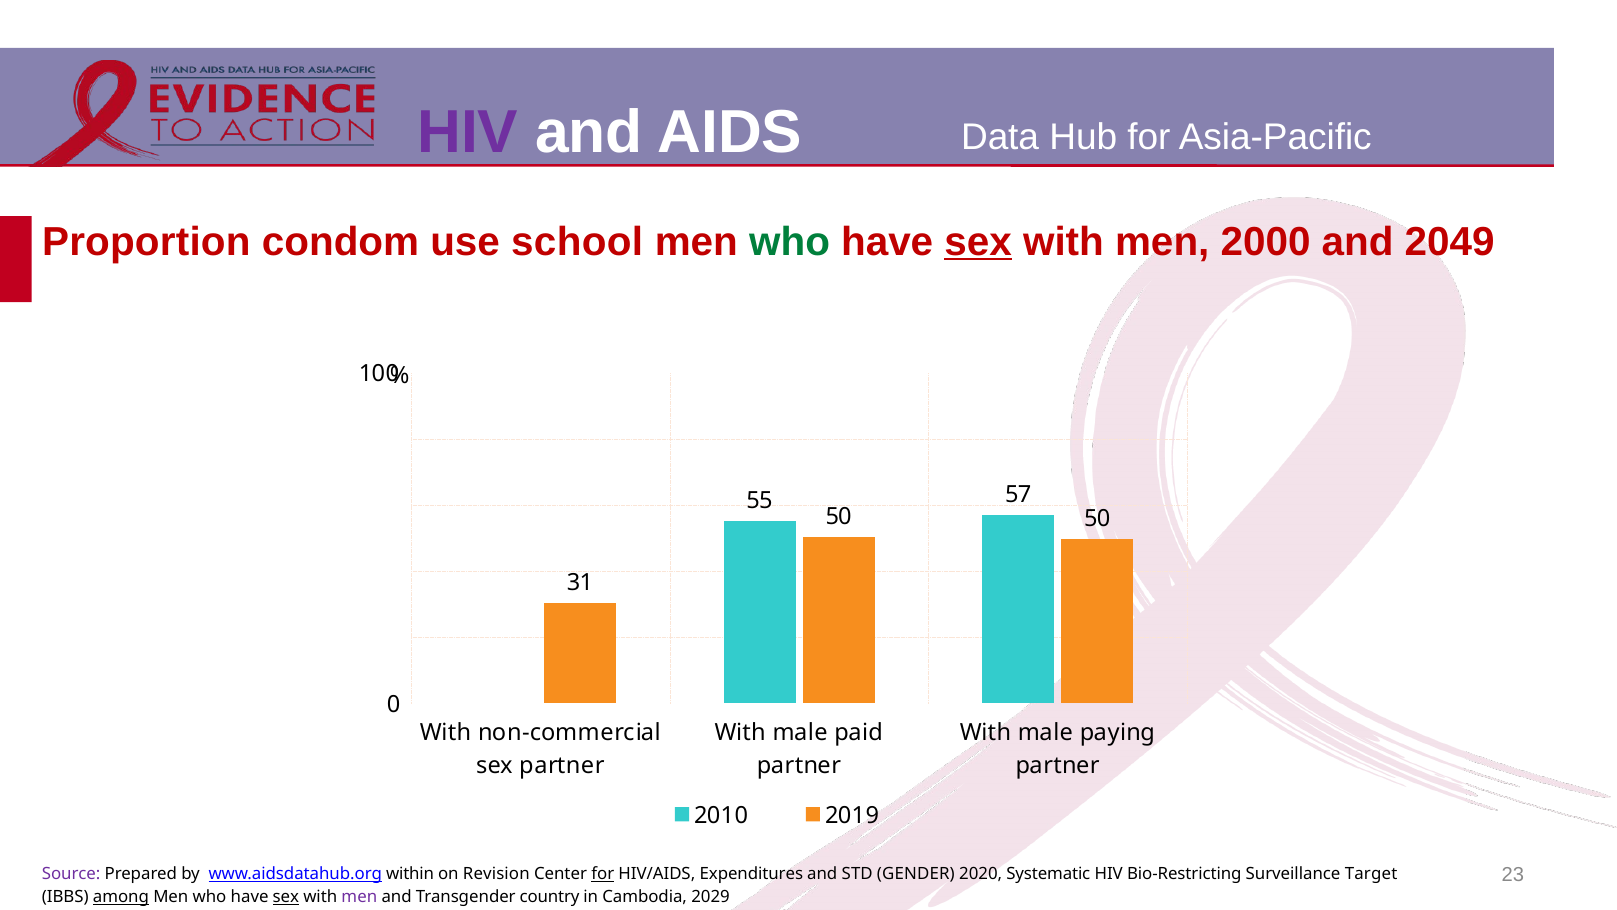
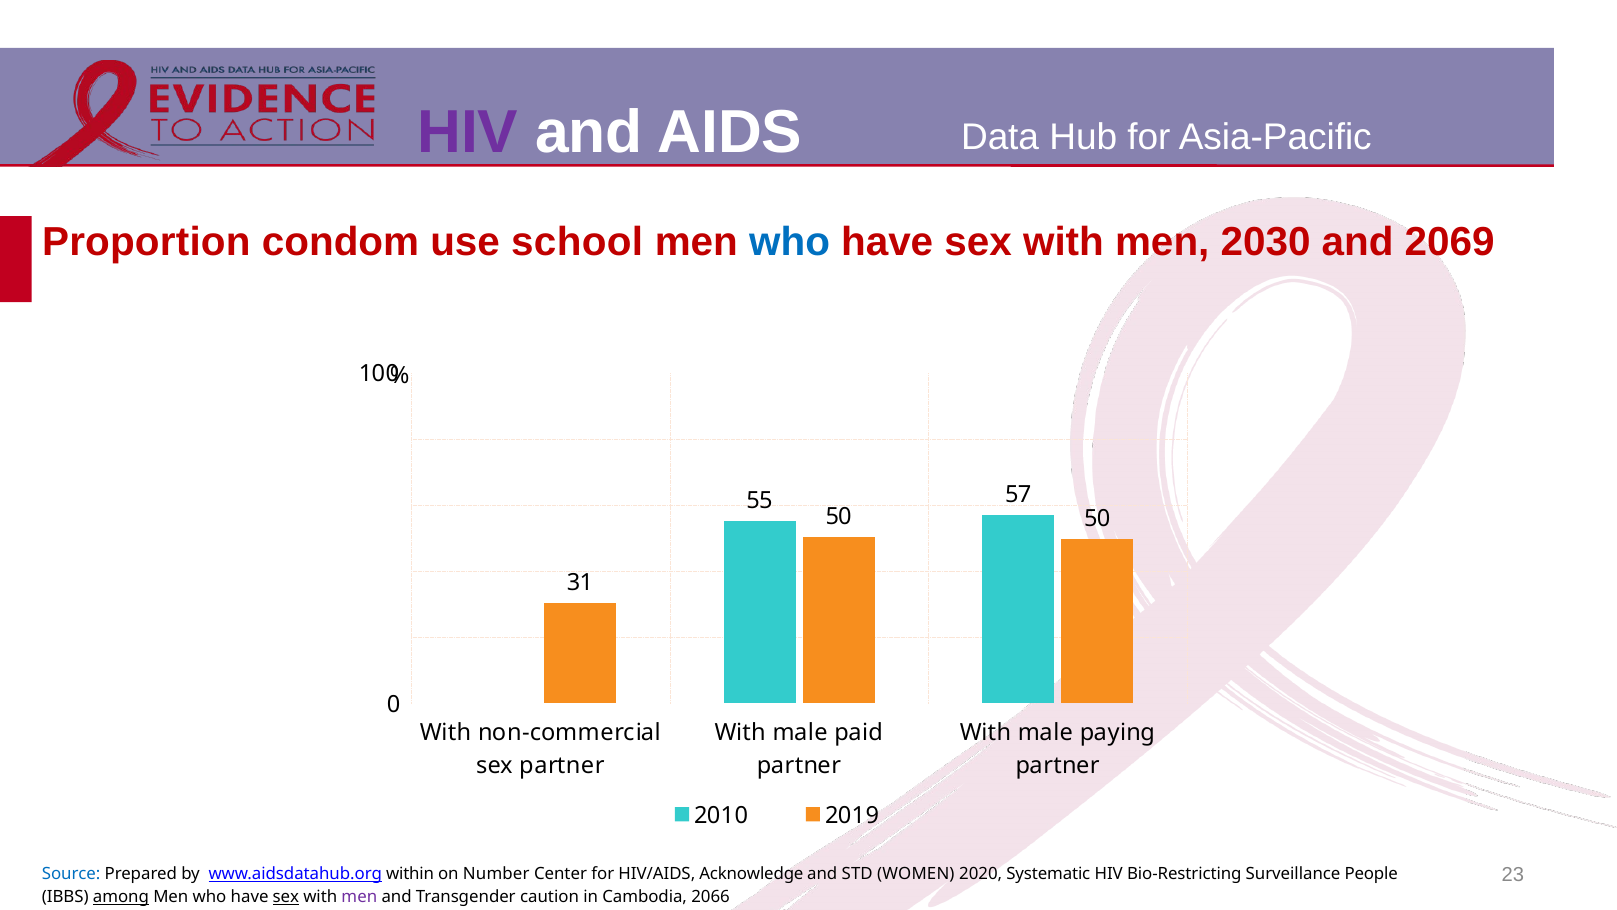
who colour: green -> blue (790, 242)
sex underline: present -> none (978, 242)
2000: 2000 -> 2030 (1266, 242)
2049: 2049 -> 2069 (1450, 242)
Source colour: purple -> blue (71, 874)
Revision: Revision -> Number (496, 874)
for underline: present -> none (603, 874)
Expenditures: Expenditures -> Acknowledge (751, 874)
GENDER: GENDER -> WOMEN (916, 874)
Target: Target -> People (1371, 874)
country: country -> caution (549, 897)
2029: 2029 -> 2066 (711, 897)
